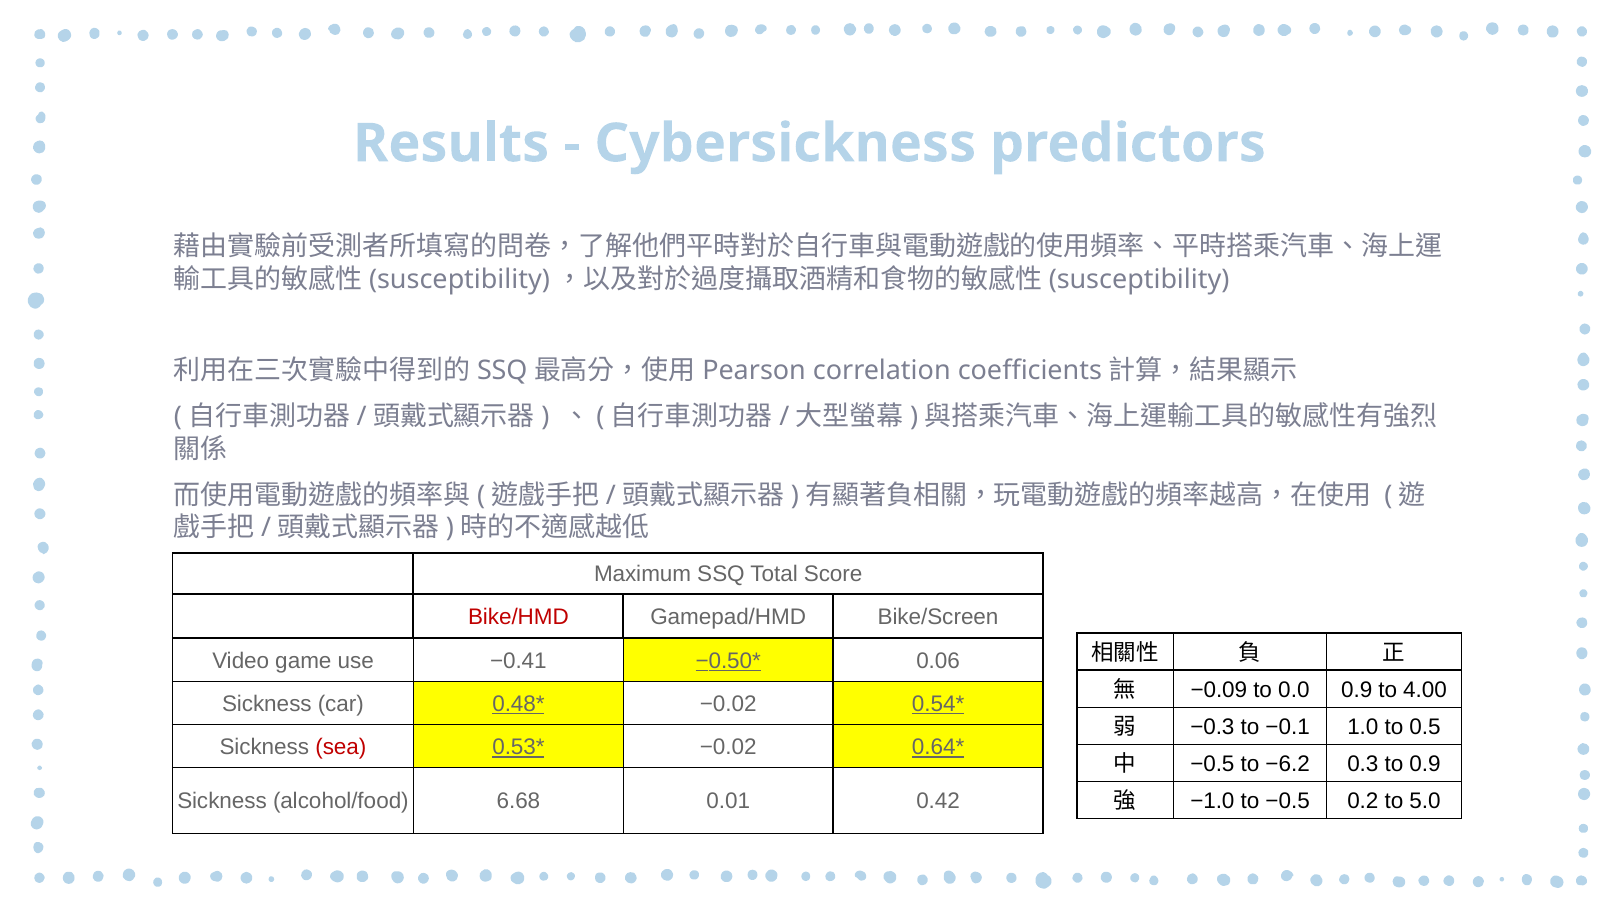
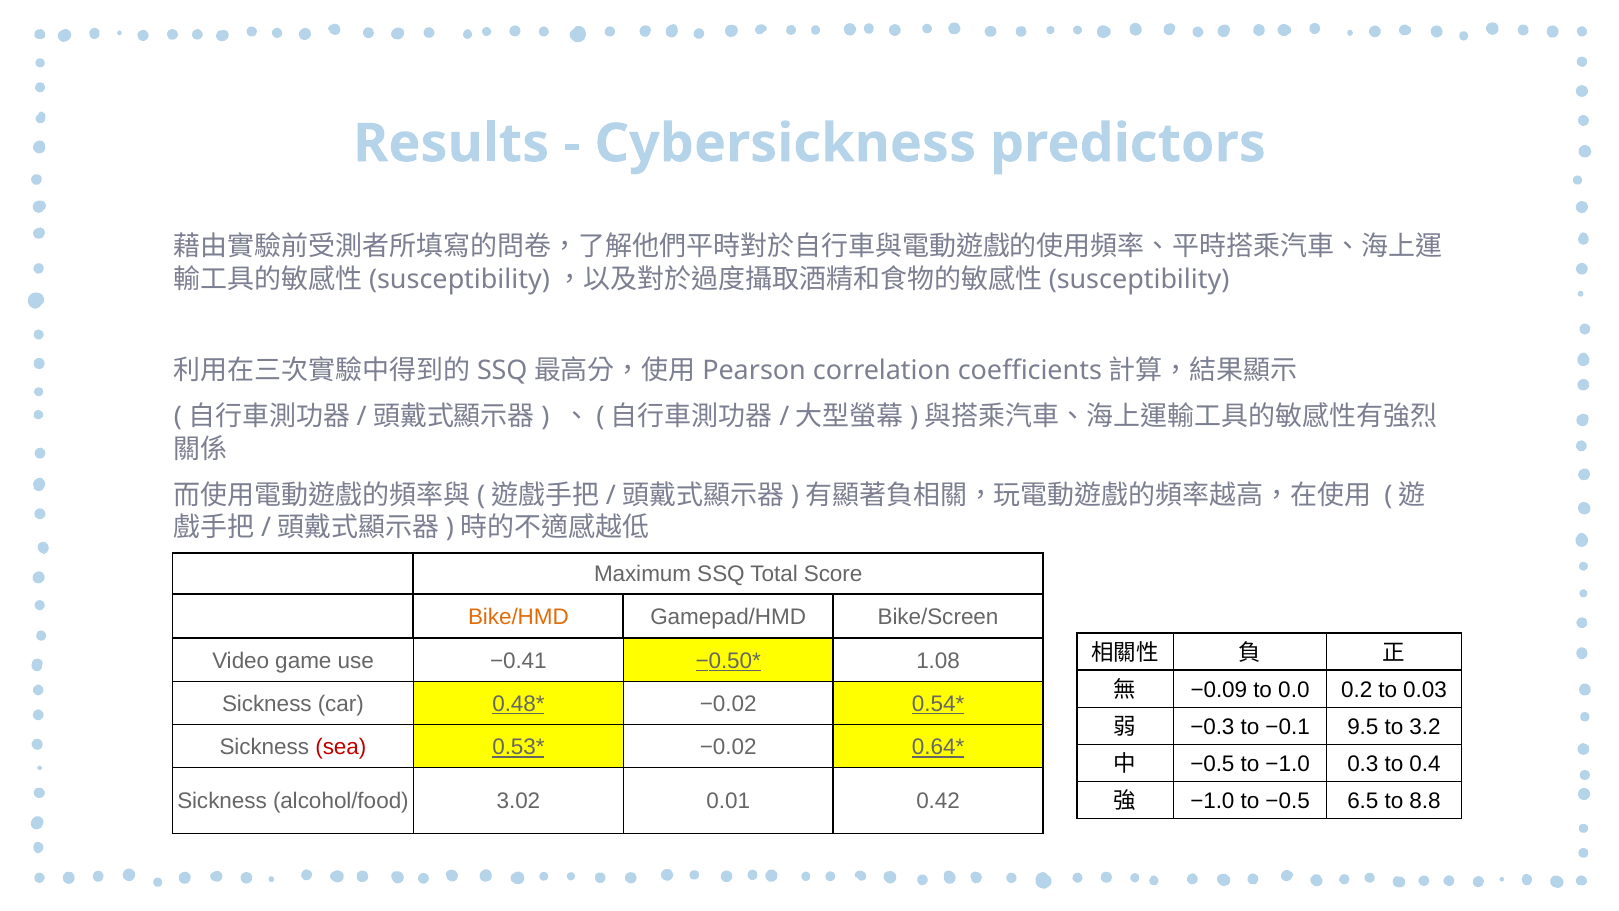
Bike/HMD colour: red -> orange (518, 617)
0.06: 0.06 -> 1.08 (938, 661)
0.0 0.9: 0.9 -> 0.2 (1357, 690)
4.00: 4.00 -> 0.03 (1425, 690)
1.0: 1.0 -> 9.5 (1363, 727)
0.5: 0.5 -> 3.2 (1425, 727)
to −6.2: −6.2 -> −1.0 (1288, 764)
to 0.9: 0.9 -> 0.4 (1425, 764)
6.68: 6.68 -> 3.02 (518, 801)
0.2: 0.2 -> 6.5 (1363, 801)
5.0: 5.0 -> 8.8 (1425, 801)
